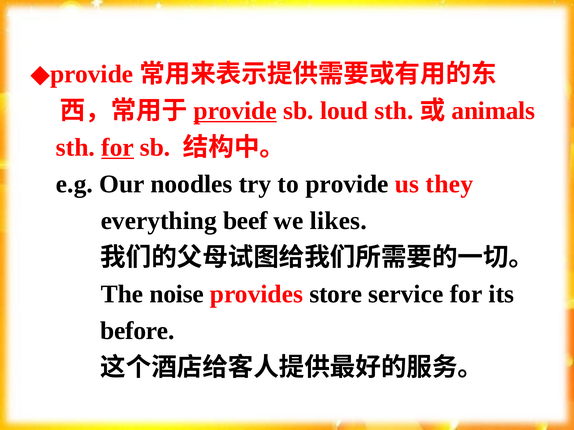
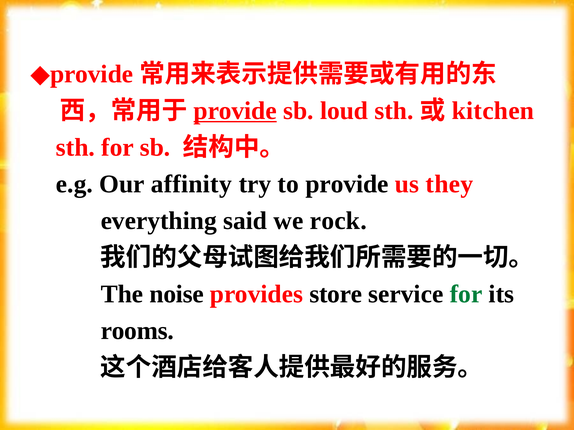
animals: animals -> kitchen (493, 111)
for underline: present -> none (118, 148)
noodles: noodles -> affinity (191, 184)
beef: beef -> said (245, 221)
likes: likes -> rock (338, 221)
for colour: black -> green (466, 295)
before: before -> rooms (137, 331)
